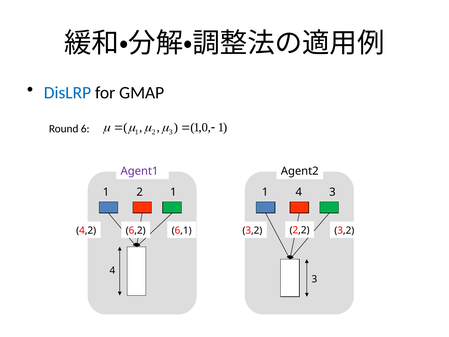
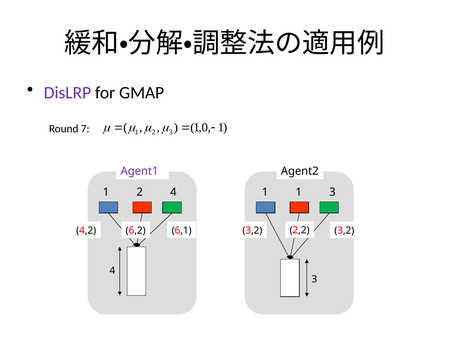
DisLRP colour: blue -> purple (67, 93)
6: 6 -> 7 (85, 129)
1: 1 -> 4 (173, 192)
4: 4 -> 1 (299, 192)
